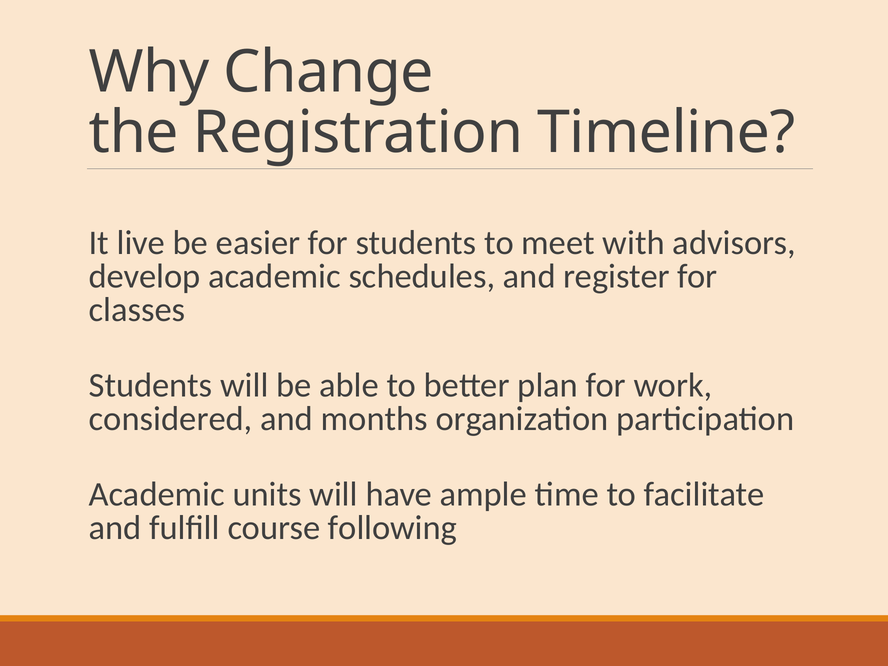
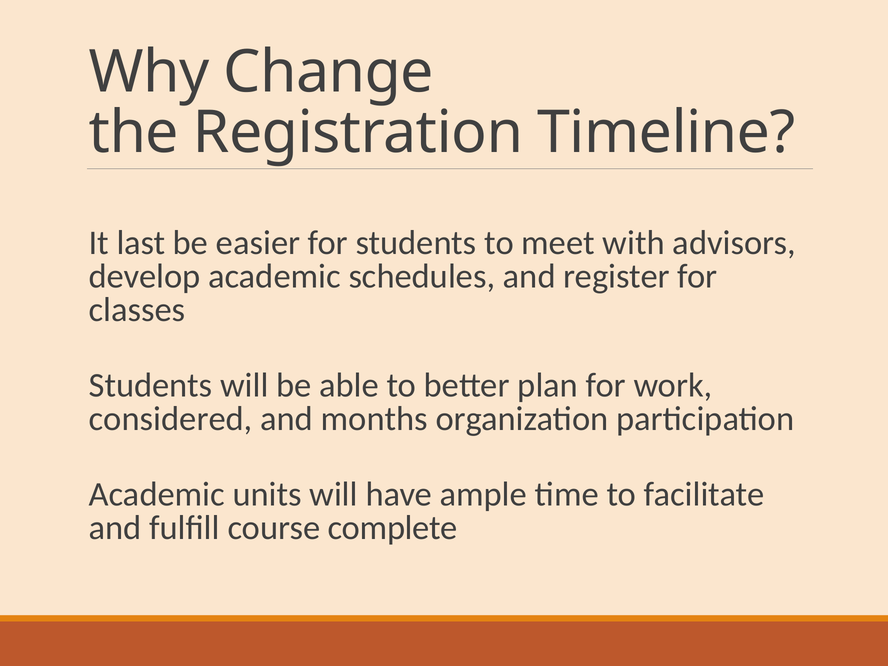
live: live -> last (141, 243)
following: following -> complete (393, 528)
